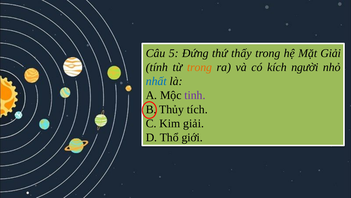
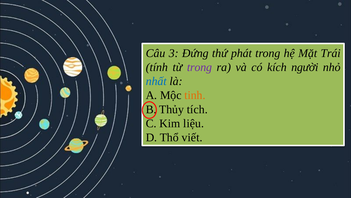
5: 5 -> 3 (174, 53)
thấy: thấy -> phát (241, 53)
Mặt Giải: Giải -> Trái (331, 53)
trong colour: orange -> purple (199, 67)
tinh colour: purple -> orange (195, 95)
Kim giải: giải -> liệu (194, 123)
giới: giới -> viết (192, 137)
